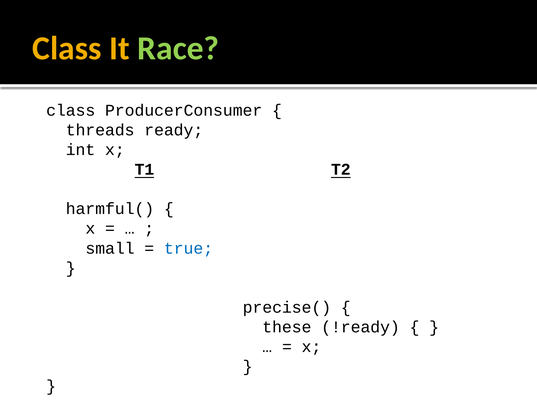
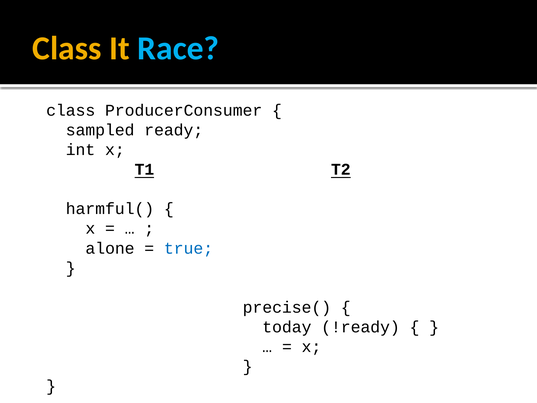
Race colour: light green -> light blue (178, 48)
threads: threads -> sampled (100, 130)
small: small -> alone (110, 248)
these: these -> today (287, 327)
